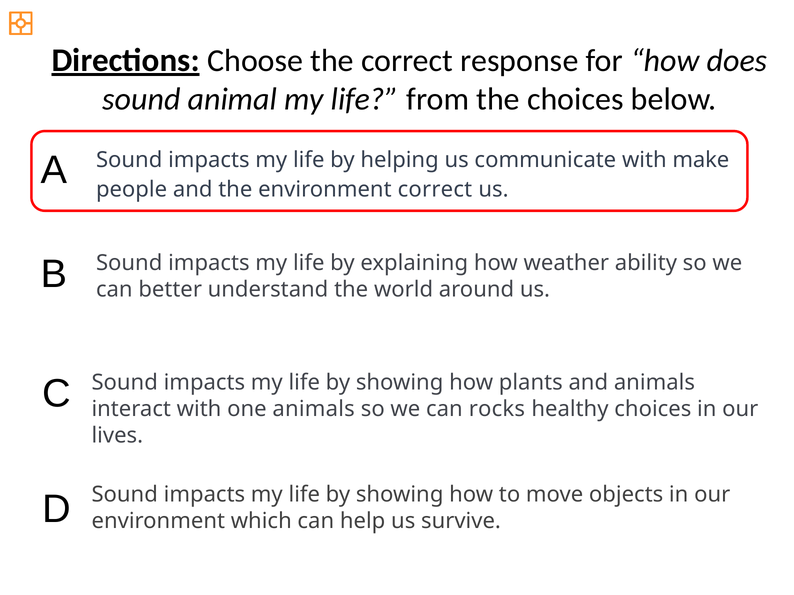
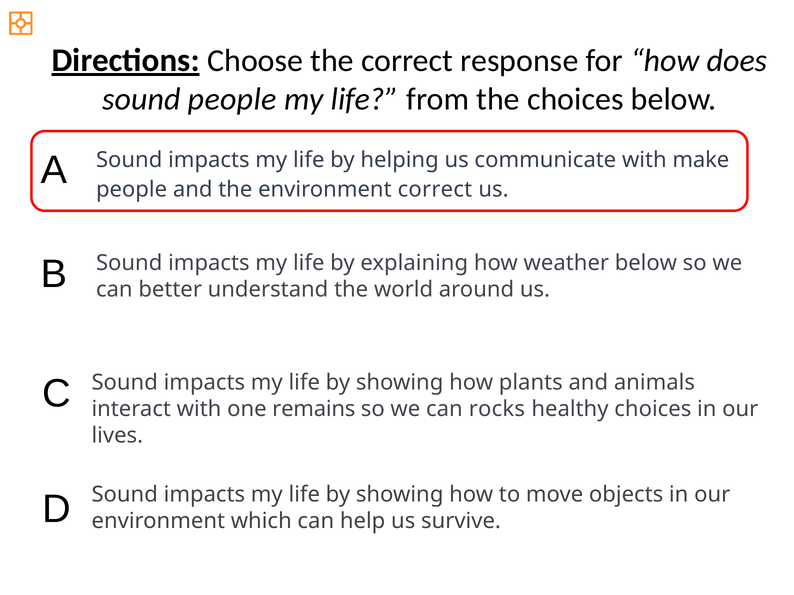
sound animal: animal -> people (232, 99)
weather ability: ability -> below (646, 263)
one animals: animals -> remains (314, 409)
